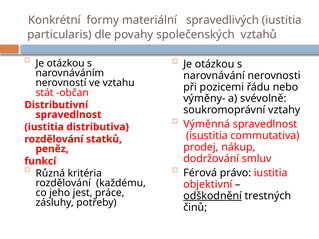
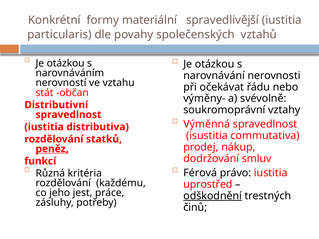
spravedlivých: spravedlivých -> spravedlivější (223, 20)
pozicemi: pozicemi -> očekávat (222, 87)
peněz underline: none -> present (52, 149)
objektivní: objektivní -> uprostřed (208, 185)
